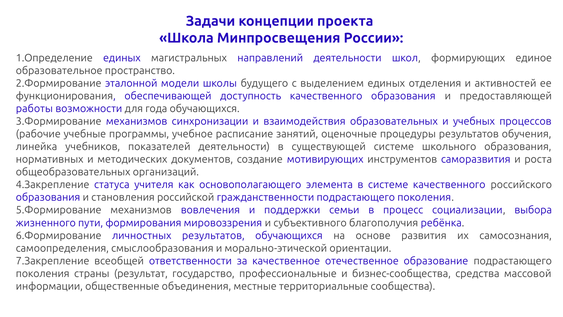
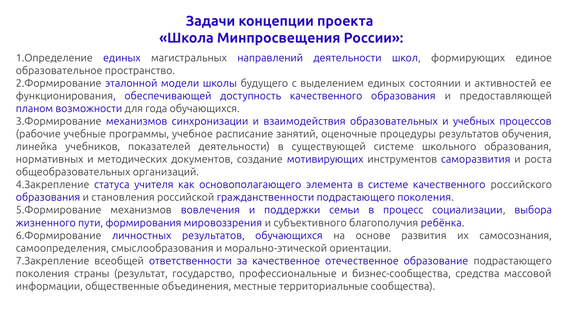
отделения: отделения -> состоянии (435, 83)
работы: работы -> планом (34, 109)
